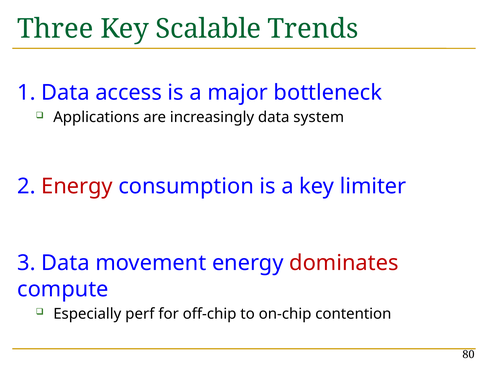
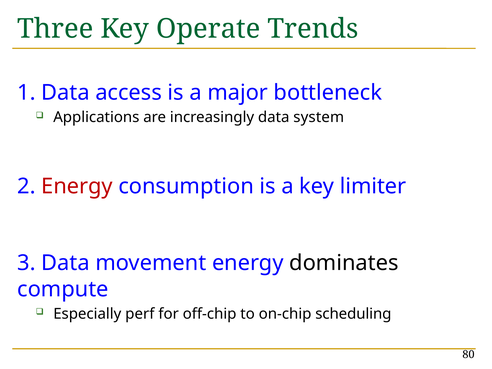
Scalable: Scalable -> Operate (208, 29)
dominates colour: red -> black (344, 263)
contention: contention -> scheduling (353, 314)
